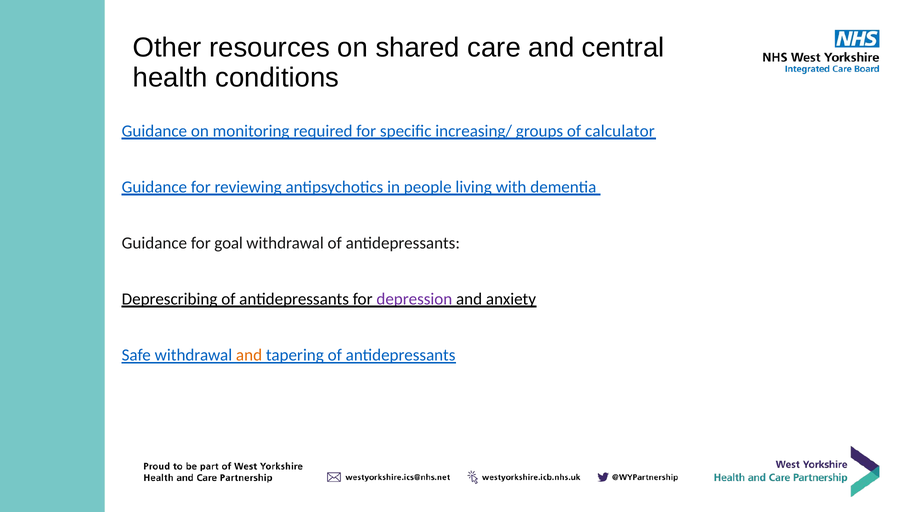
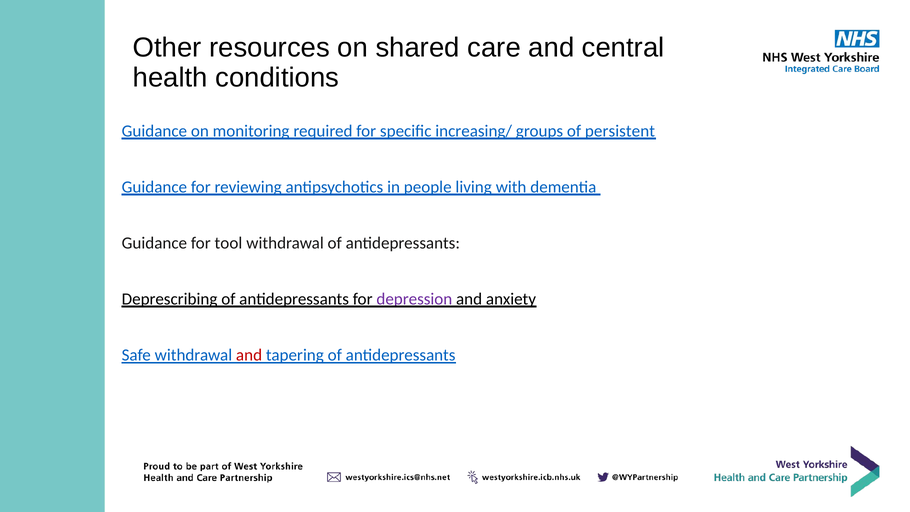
calculator: calculator -> persistent (620, 131)
goal: goal -> tool (228, 243)
and colour: orange -> red (249, 355)
